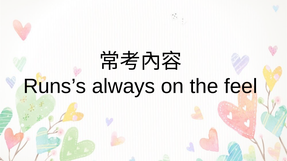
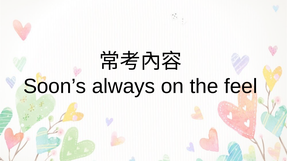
Runs’s: Runs’s -> Soon’s (55, 86)
